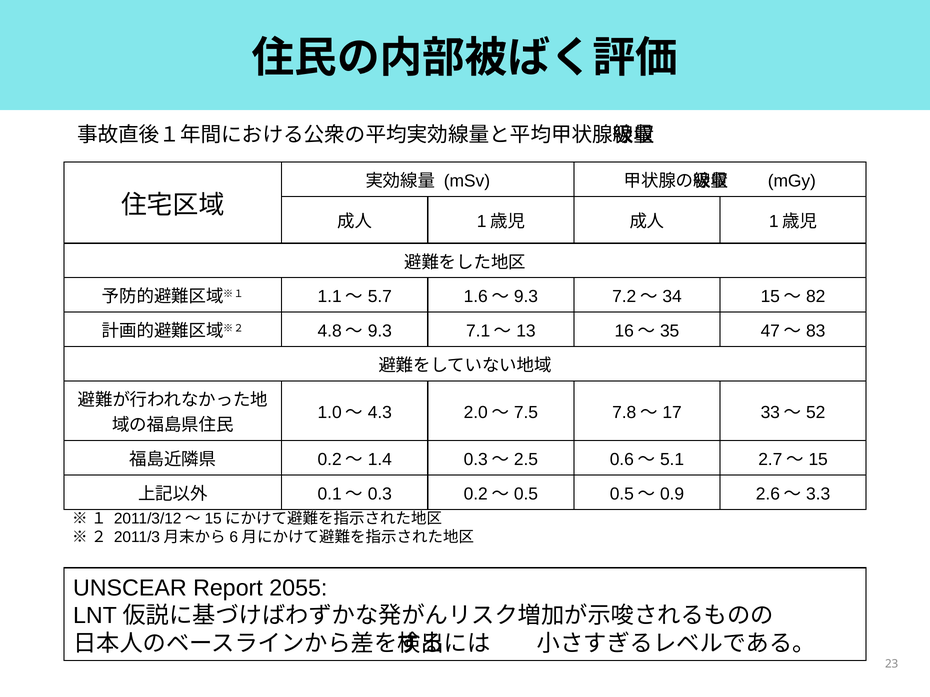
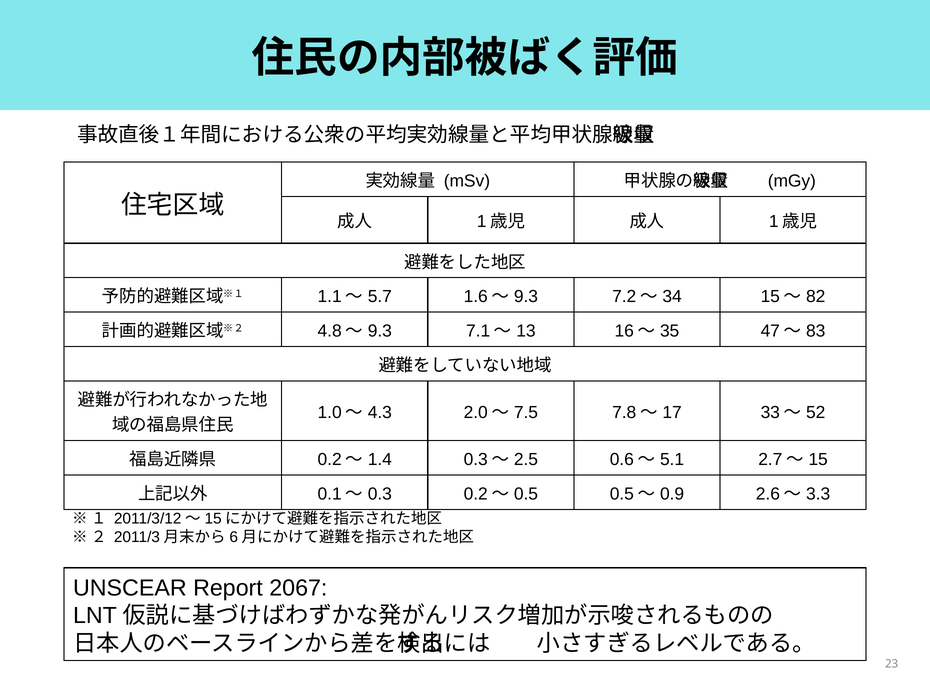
2055: 2055 -> 2067 (298, 588)
